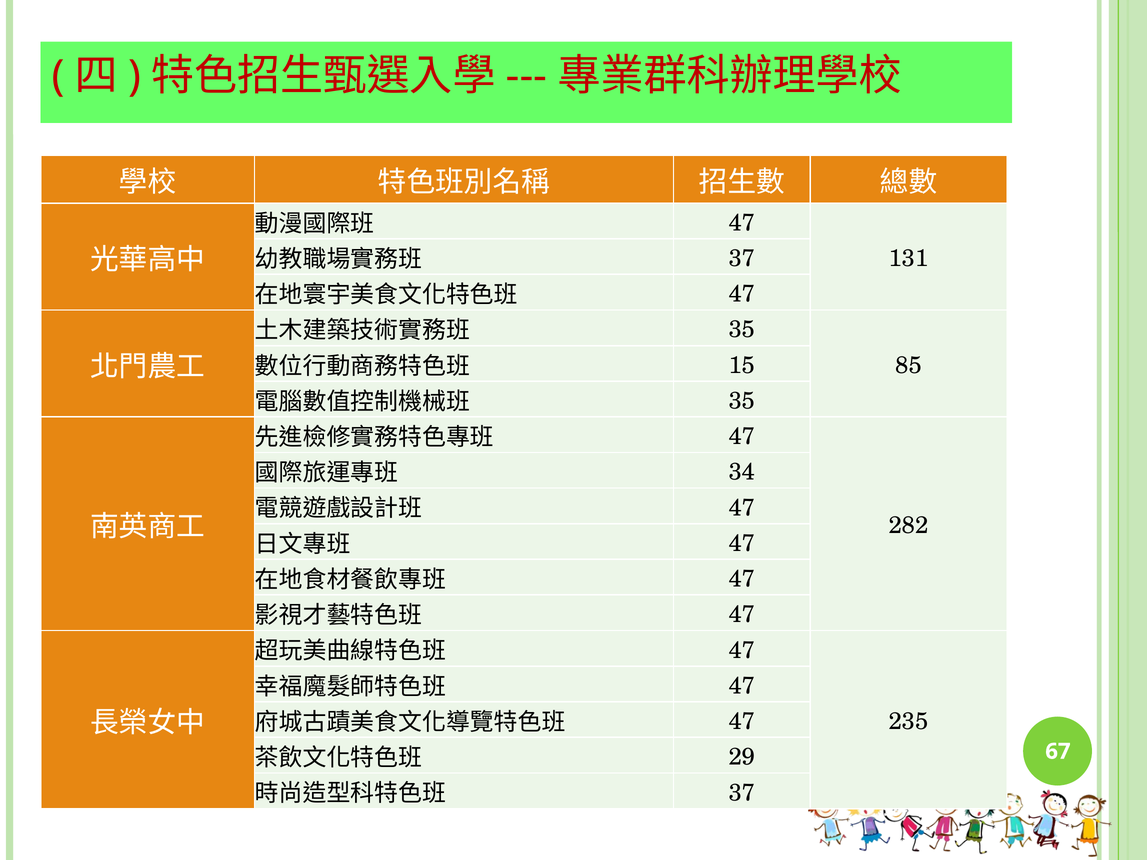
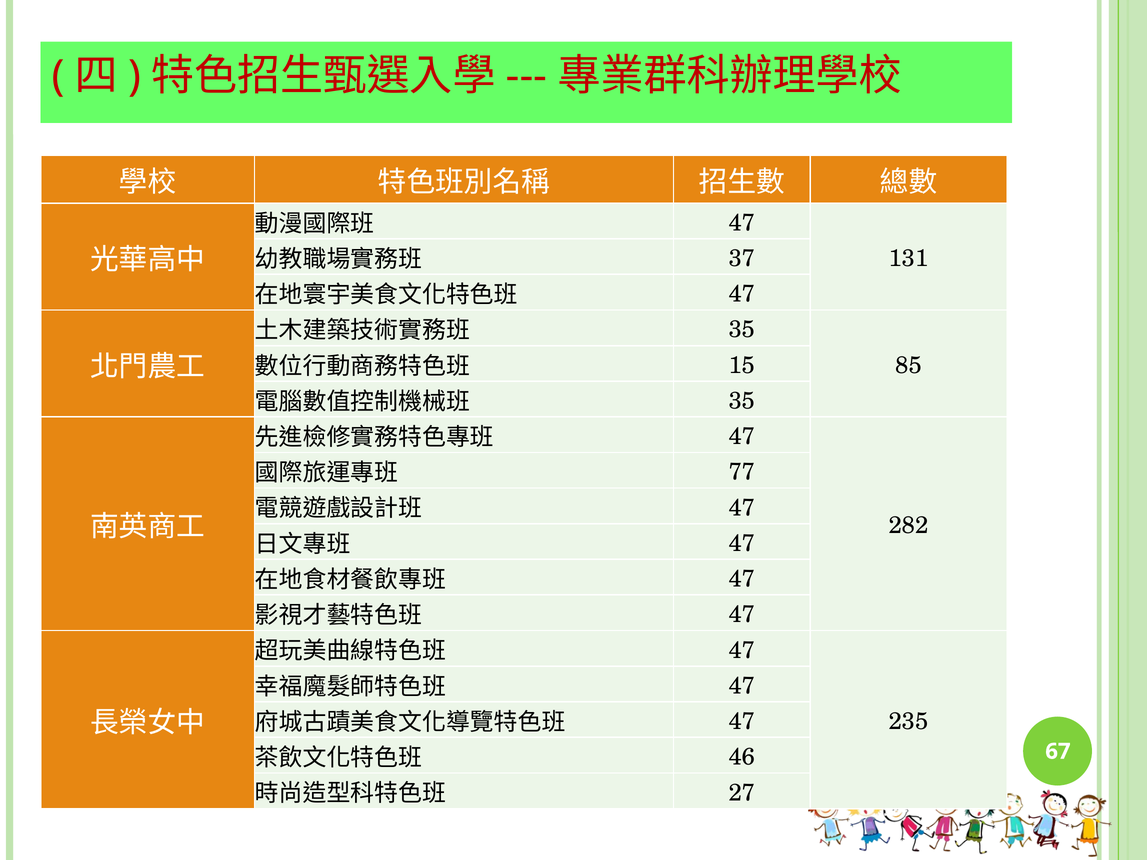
34: 34 -> 77 (742, 472)
29: 29 -> 46 (742, 757)
37: 37 -> 27 (742, 793)
